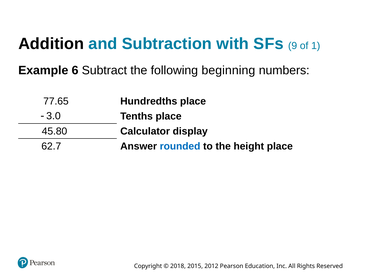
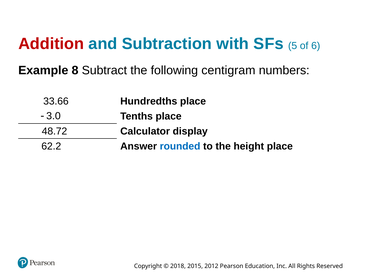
Addition colour: black -> red (51, 44)
9: 9 -> 5 (293, 46)
1: 1 -> 6 (316, 46)
6: 6 -> 8 (75, 70)
beginning: beginning -> centigram (228, 70)
77.65: 77.65 -> 33.66 (56, 101)
45.80: 45.80 -> 48.72 (54, 131)
62.7: 62.7 -> 62.2 (51, 146)
